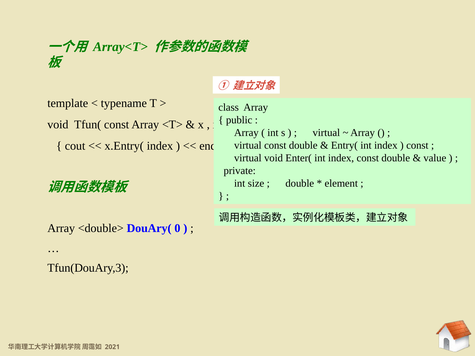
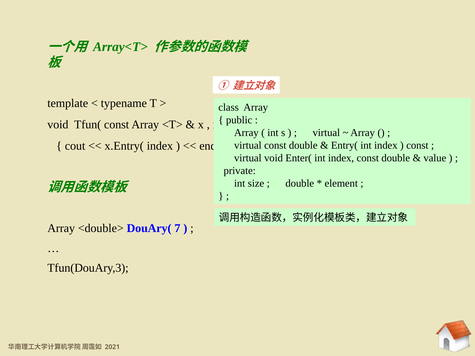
0: 0 -> 7 (177, 228)
